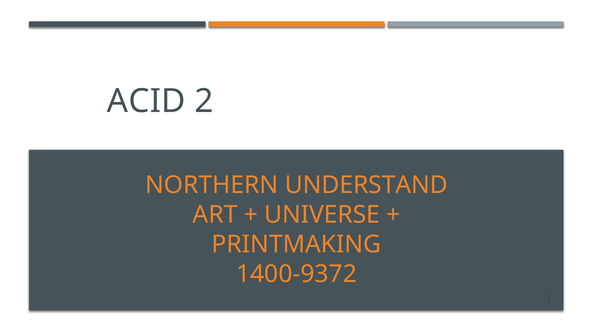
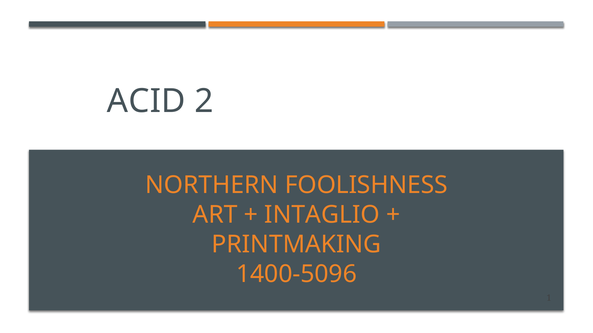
UNDERSTAND: UNDERSTAND -> FOOLISHNESS (366, 186)
UNIVERSE: UNIVERSE -> INTAGLIO (322, 215)
1400-9372: 1400-9372 -> 1400-5096 (296, 274)
